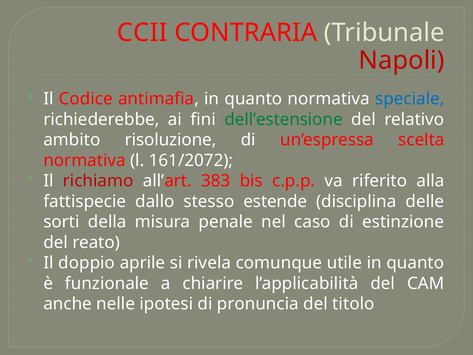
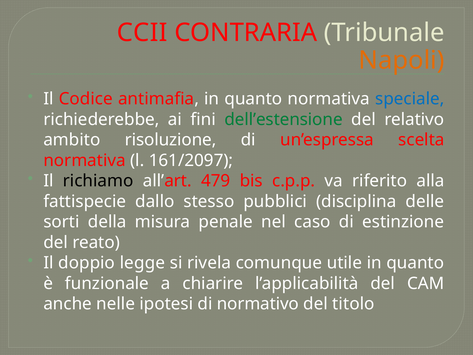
Napoli colour: red -> orange (402, 60)
161/2072: 161/2072 -> 161/2097 (191, 160)
richiamo colour: red -> black (98, 181)
383: 383 -> 479 (216, 181)
estende: estende -> pubblici (275, 201)
aprile: aprile -> legge (142, 263)
pronuncia: pronuncia -> normativo (258, 304)
